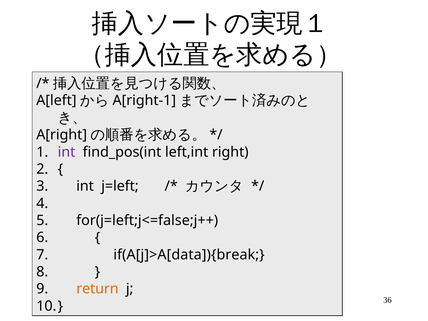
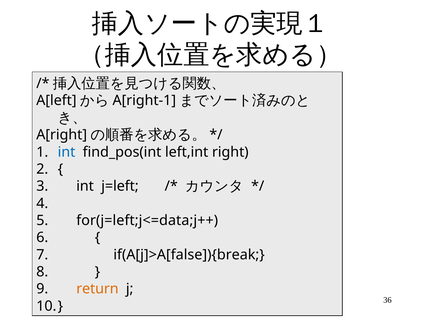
int colour: purple -> blue (67, 152)
for(j=left;j<=false;j++: for(j=left;j<=false;j++ -> for(j=left;j<=data;j++ (147, 220)
if(A[j]>A[data]){break: if(A[j]>A[data]){break -> if(A[j]>A[false]){break (189, 255)
